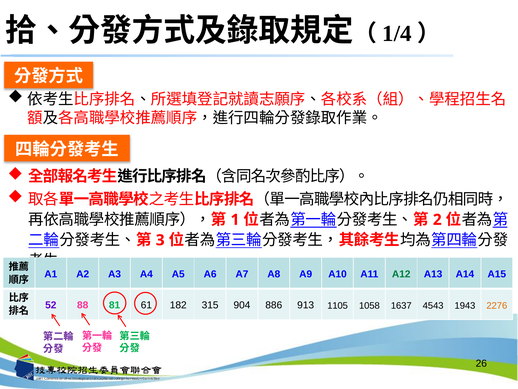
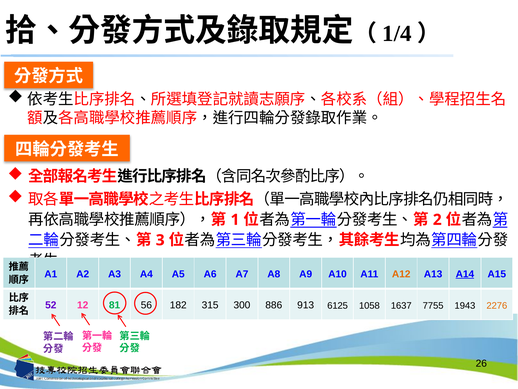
A12 colour: green -> orange (401, 274)
A14 underline: none -> present (465, 274)
88: 88 -> 12 (83, 305)
61: 61 -> 56 (146, 305)
904: 904 -> 300 (242, 305)
1105: 1105 -> 6125 (338, 305)
4543: 4543 -> 7755 (433, 305)
